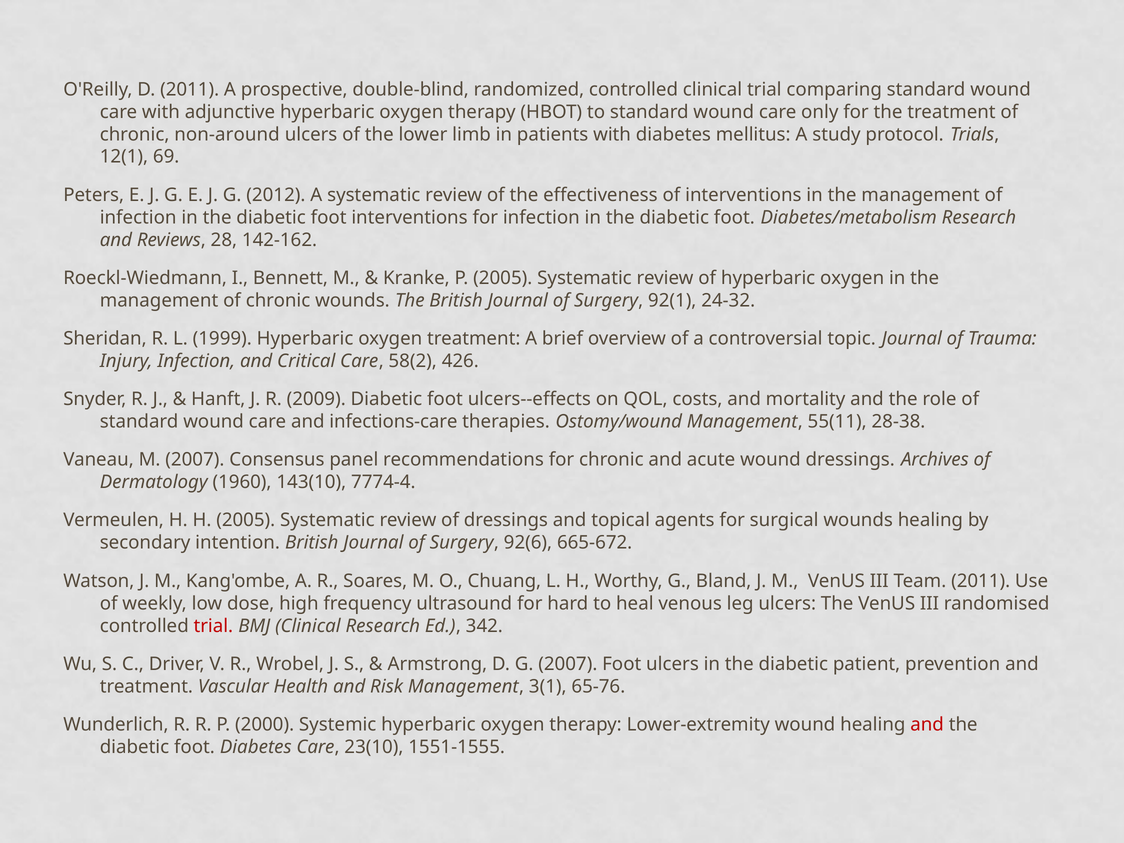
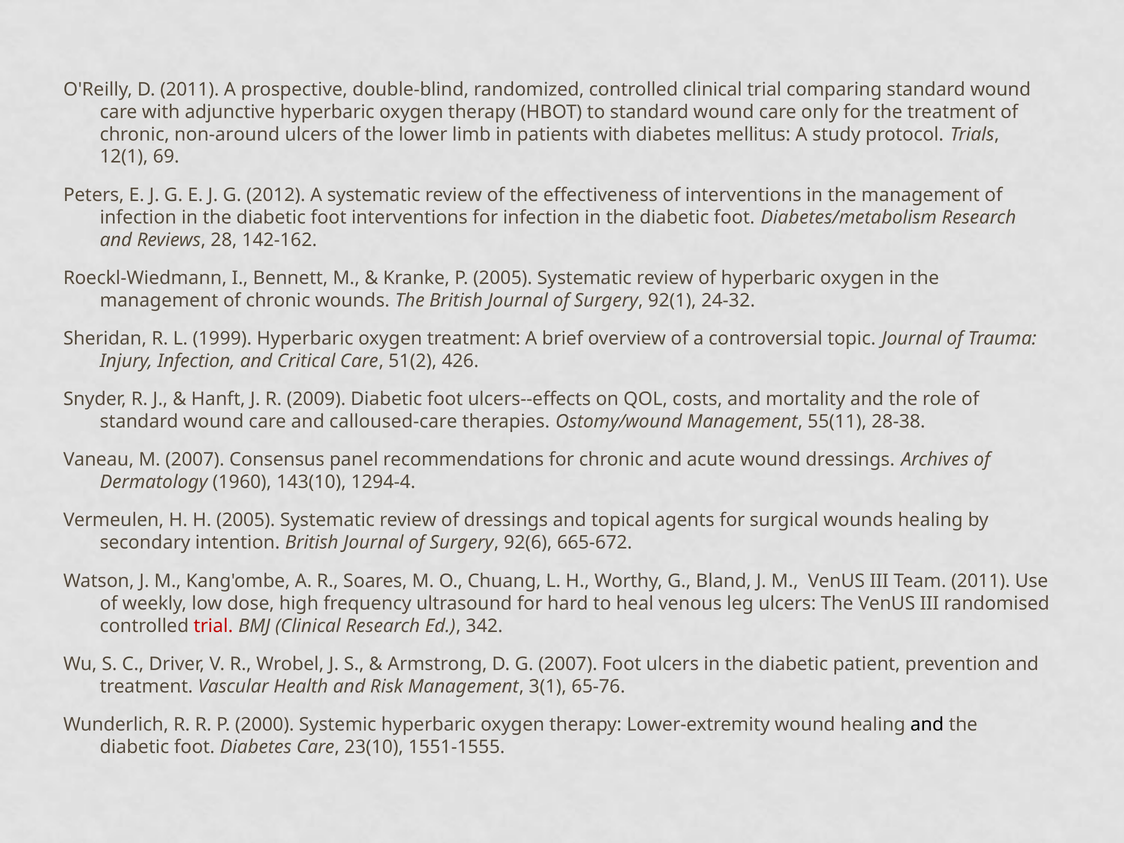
58(2: 58(2 -> 51(2 (413, 361)
infections-care: infections-care -> calloused-care (393, 422)
7774-4: 7774-4 -> 1294-4 (383, 482)
and colour: red -> black (927, 725)
